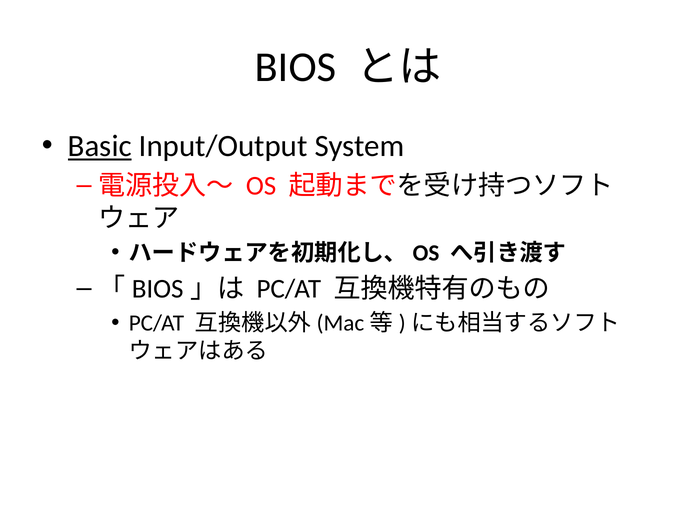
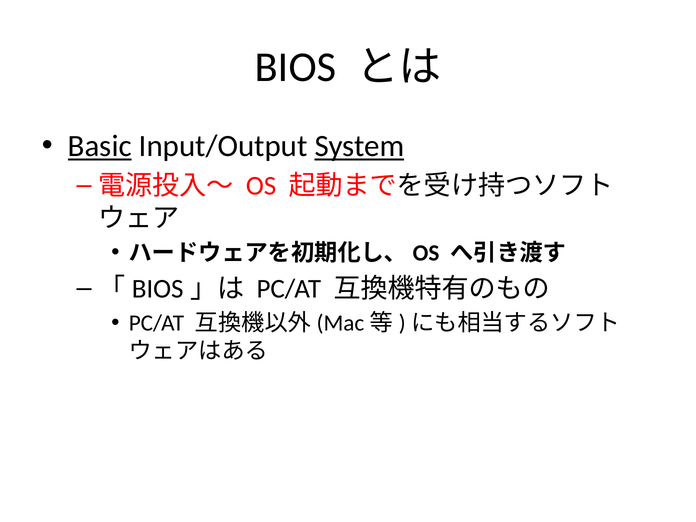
System underline: none -> present (359, 146)
